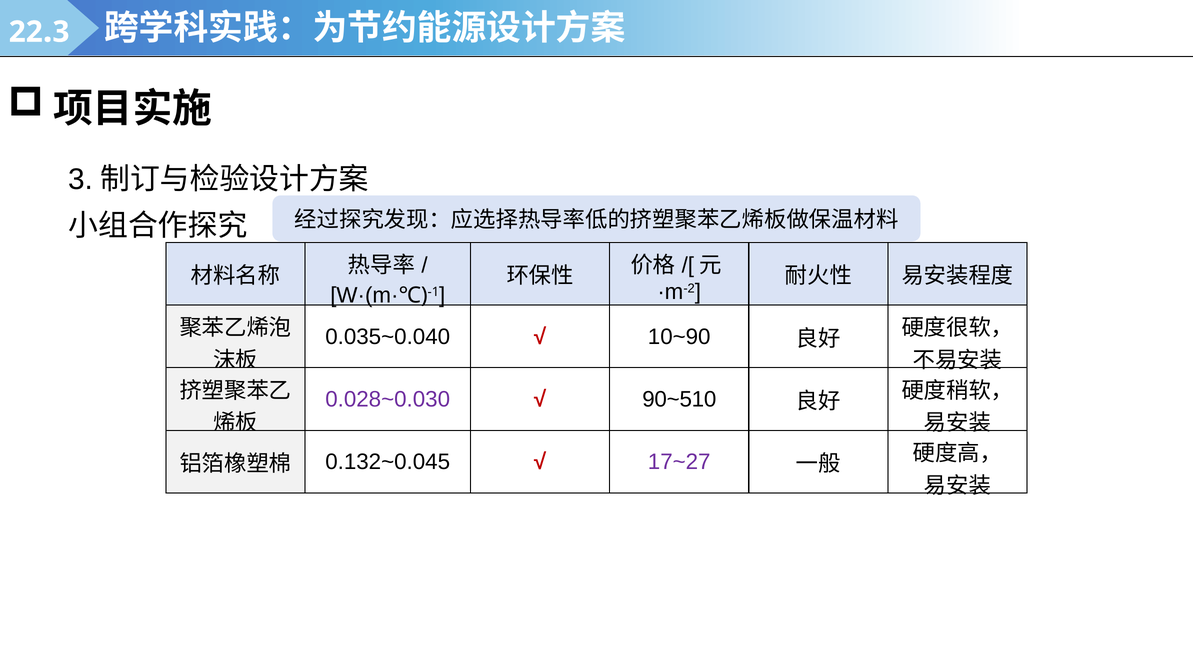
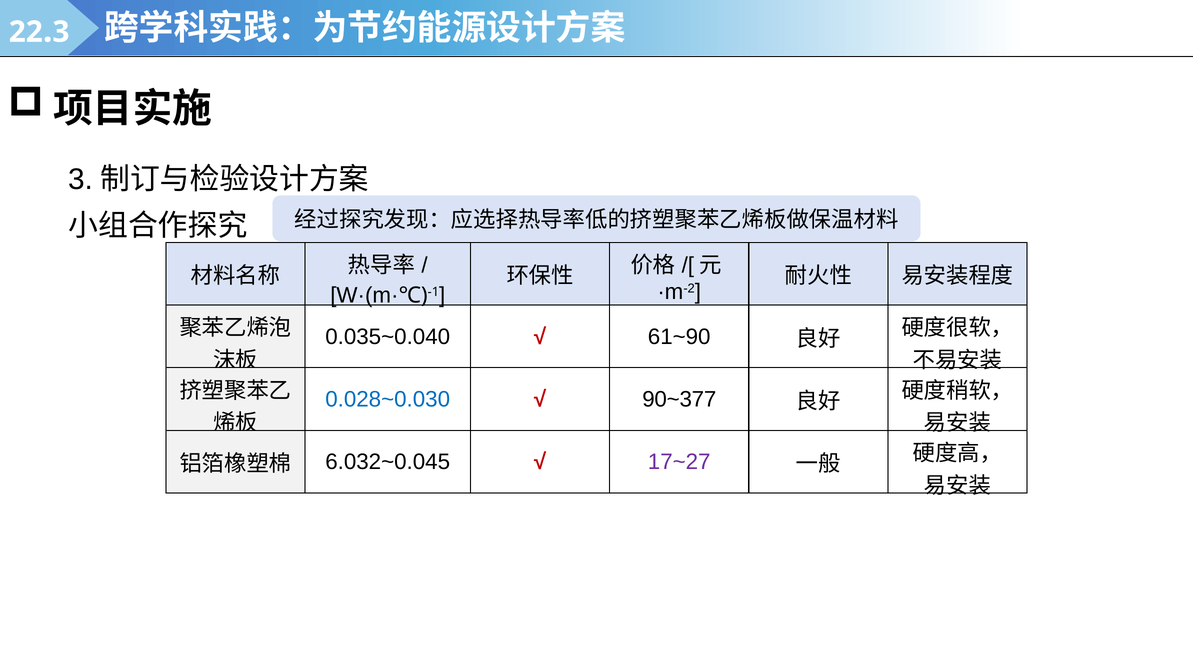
10~90: 10~90 -> 61~90 (679, 337)
0.028~0.030 colour: purple -> blue (388, 399)
90~510: 90~510 -> 90~377 (679, 399)
0.132~0.045: 0.132~0.045 -> 6.032~0.045 (388, 462)
